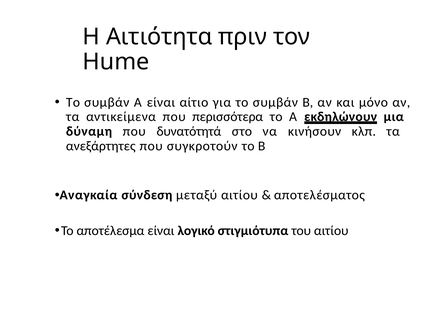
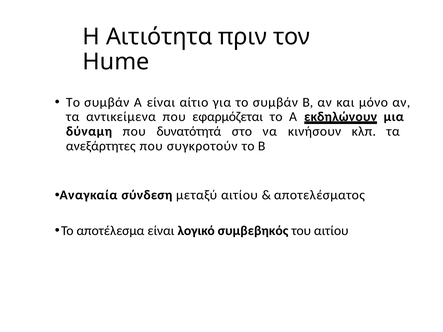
περισσότερα: περισσότερα -> εφαρμόζεται (228, 117)
στιγμιότυπα: στιγμιότυπα -> συμβεβηκός (253, 231)
